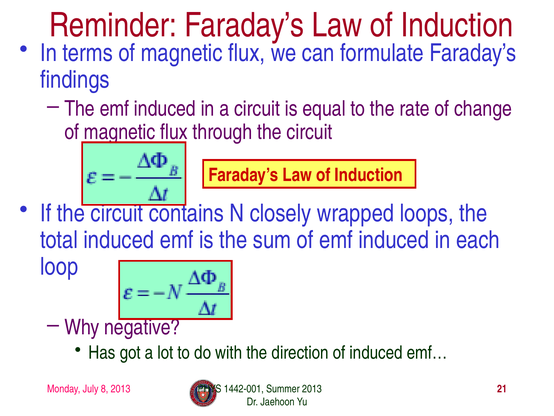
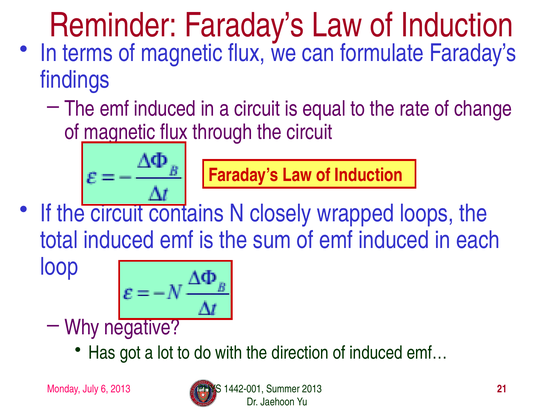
8: 8 -> 6 (105, 389)
